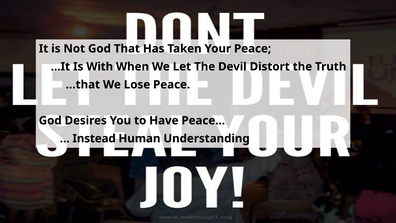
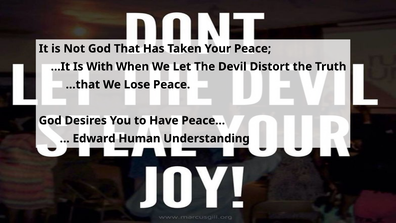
Instead: Instead -> Edward (94, 138)
